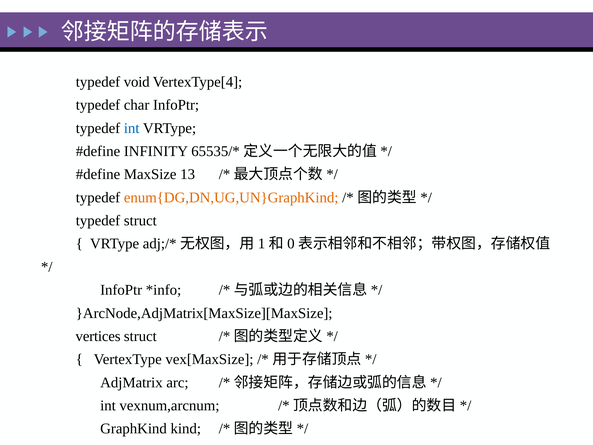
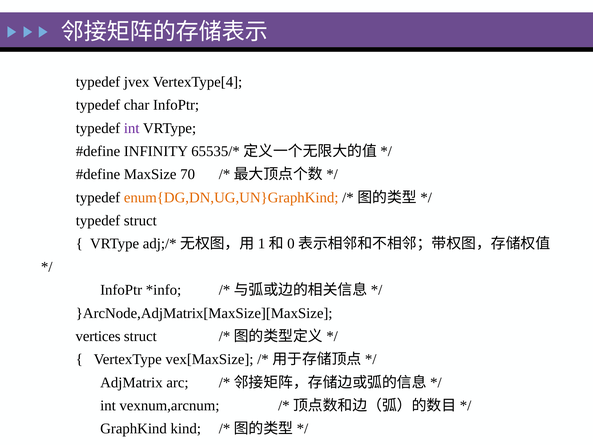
void: void -> jvex (137, 82)
int colour: blue -> purple (132, 128)
13: 13 -> 70 (188, 174)
